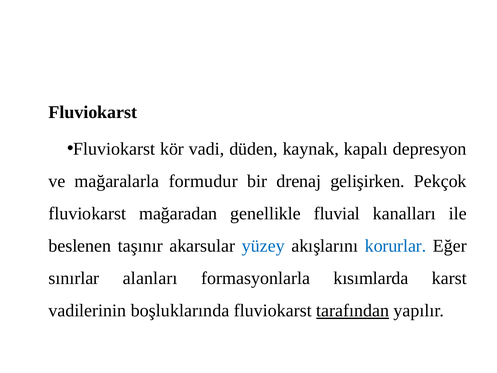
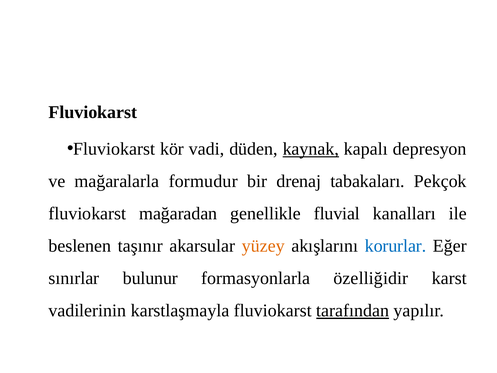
kaynak underline: none -> present (311, 149)
gelişirken: gelişirken -> tabakaları (368, 181)
yüzey colour: blue -> orange (263, 246)
alanları: alanları -> bulunur (150, 278)
kısımlarda: kısımlarda -> özelliğidir (371, 278)
boşluklarında: boşluklarında -> karstlaşmayla (180, 310)
